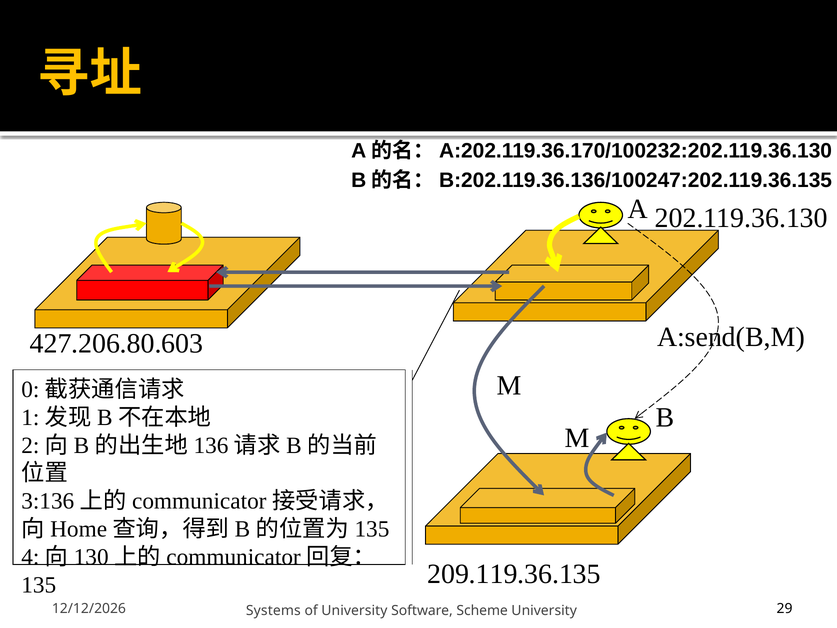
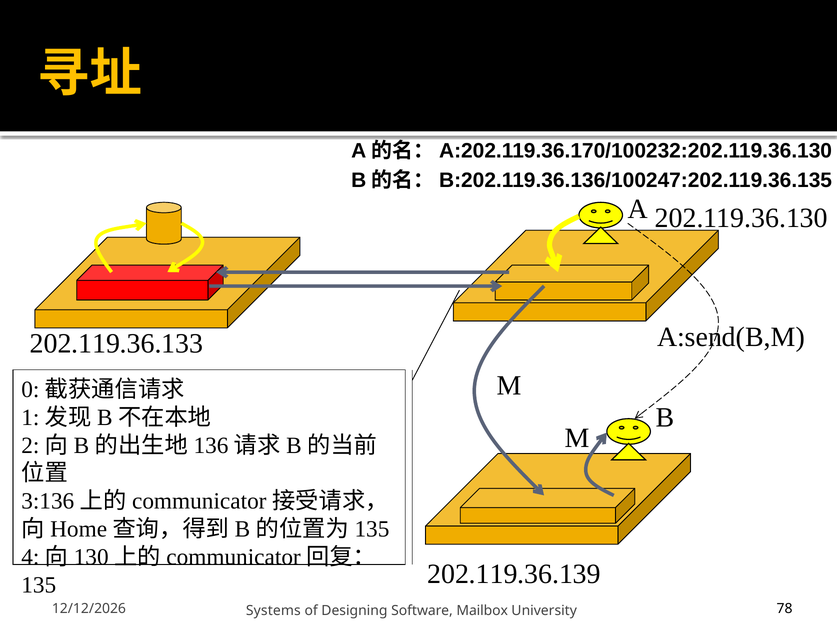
427.206.80.603: 427.206.80.603 -> 202.119.36.133 (116, 344)
209.119.36.135: 209.119.36.135 -> 202.119.36.139 (514, 574)
of University: University -> Designing (354, 611)
Scheme: Scheme -> Mailbox (482, 611)
29: 29 -> 78 (785, 608)
